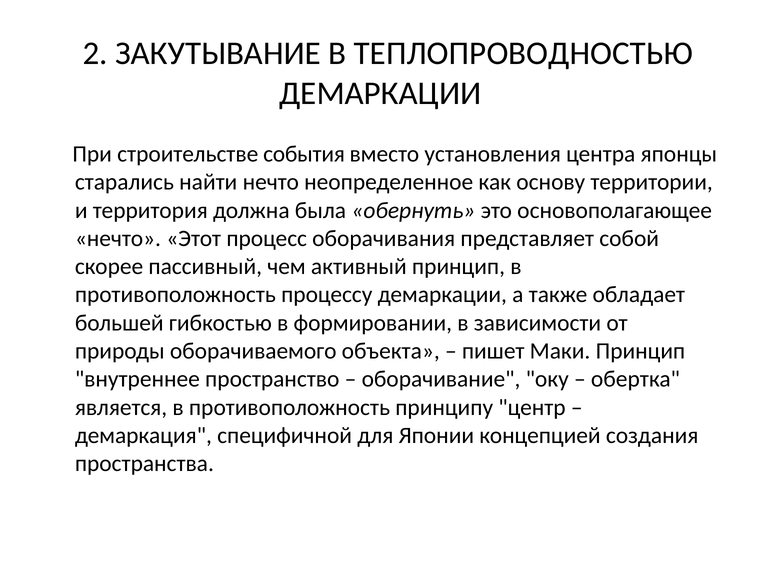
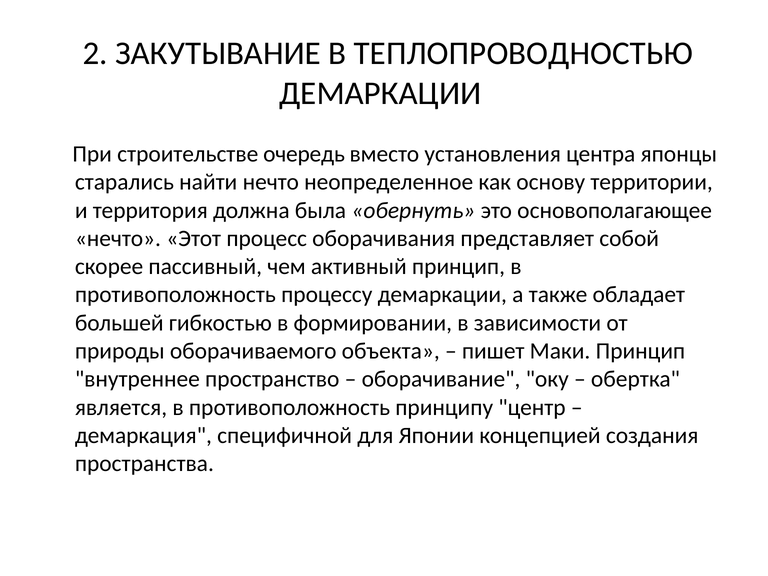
события: события -> очередь (304, 154)
